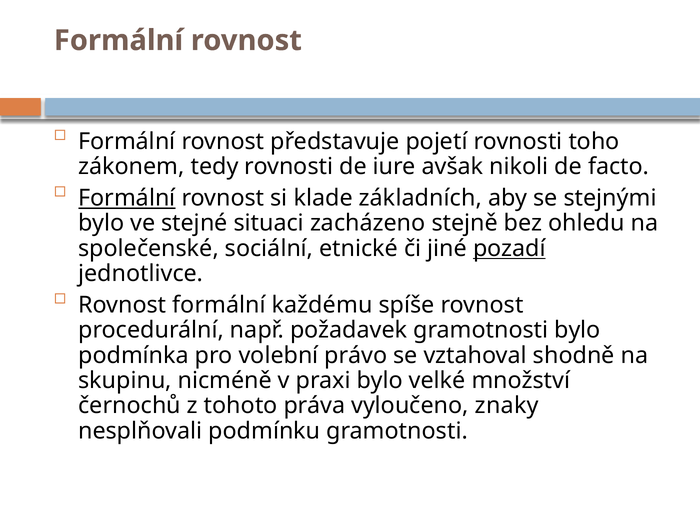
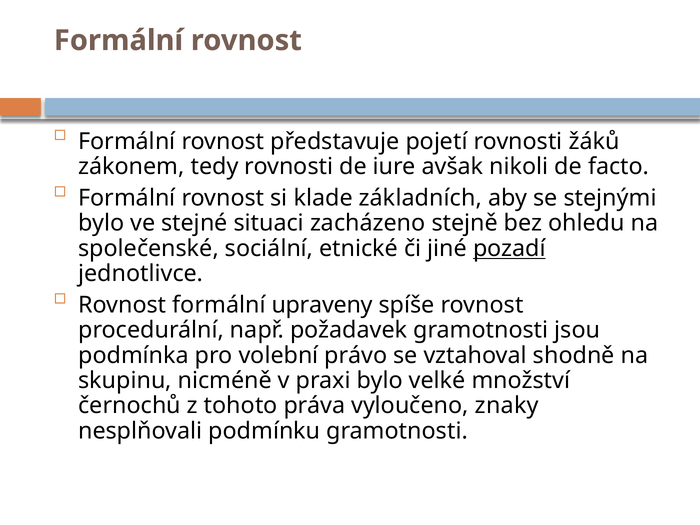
toho: toho -> žáků (594, 142)
Formální underline: present -> none (127, 198)
každému: každému -> upraveny (322, 305)
gramotnosti bylo: bylo -> jsou (577, 330)
